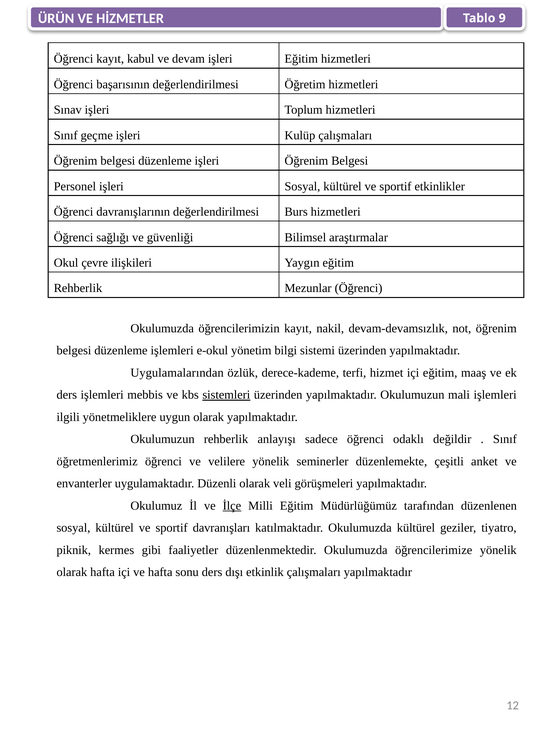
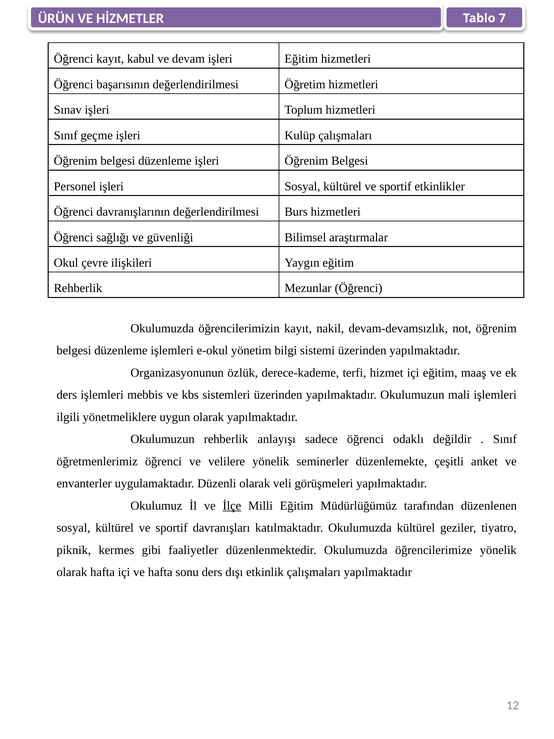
9: 9 -> 7 (502, 18)
Uygulamalarından: Uygulamalarından -> Organizasyonunun (177, 373)
sistemleri underline: present -> none (226, 395)
